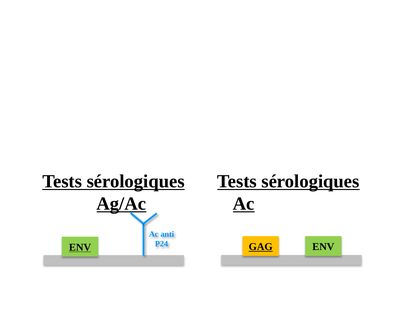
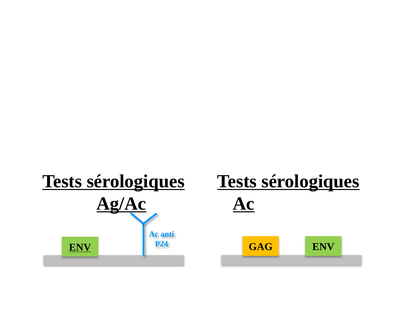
GAG underline: present -> none (261, 247)
